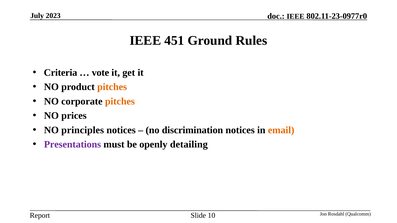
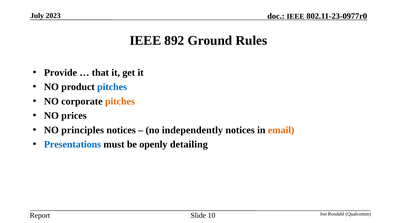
451: 451 -> 892 (174, 41)
Criteria: Criteria -> Provide (60, 73)
vote: vote -> that (100, 73)
pitches colour: orange -> blue (112, 87)
discrimination: discrimination -> independently (192, 130)
Presentations colour: purple -> blue (72, 145)
